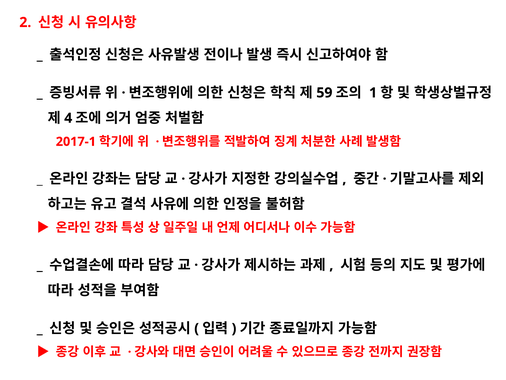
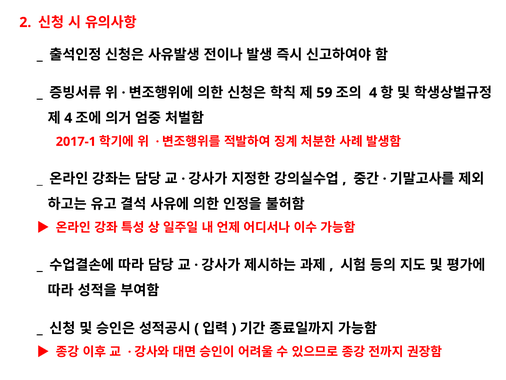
1: 1 -> 4 (373, 93)
